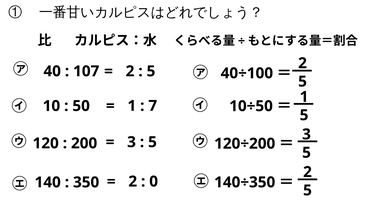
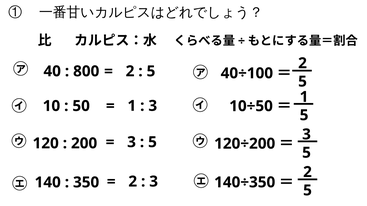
107: 107 -> 800 (86, 71)
7: 7 -> 3 (153, 106)
0: 0 -> 3 (154, 182)
